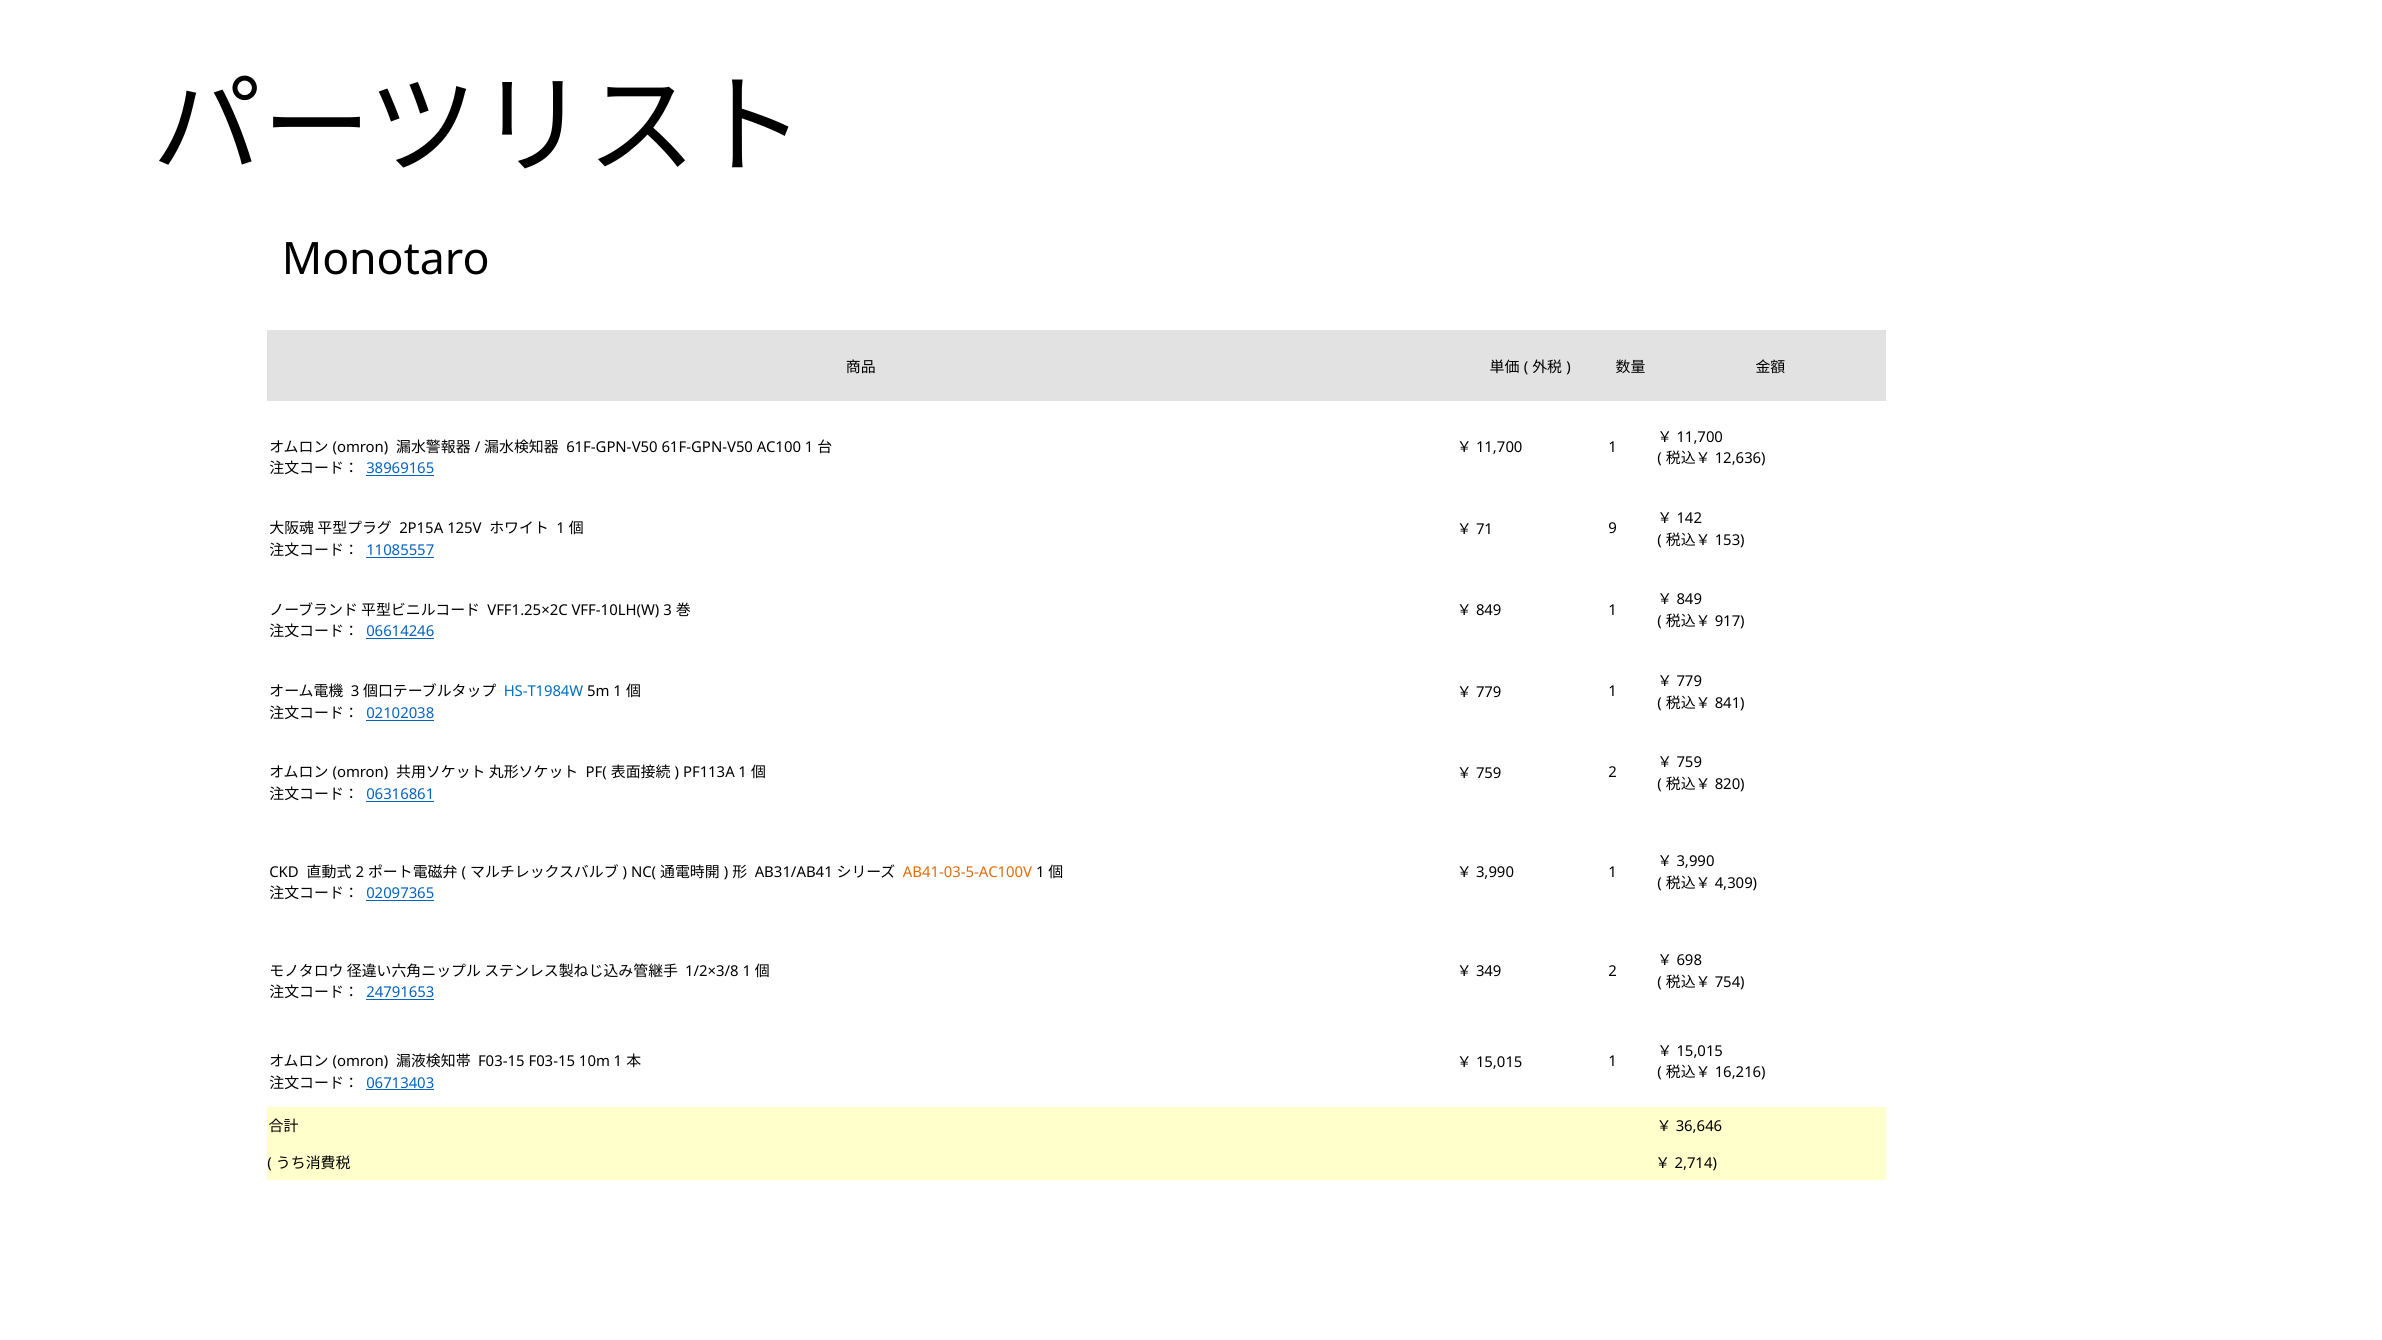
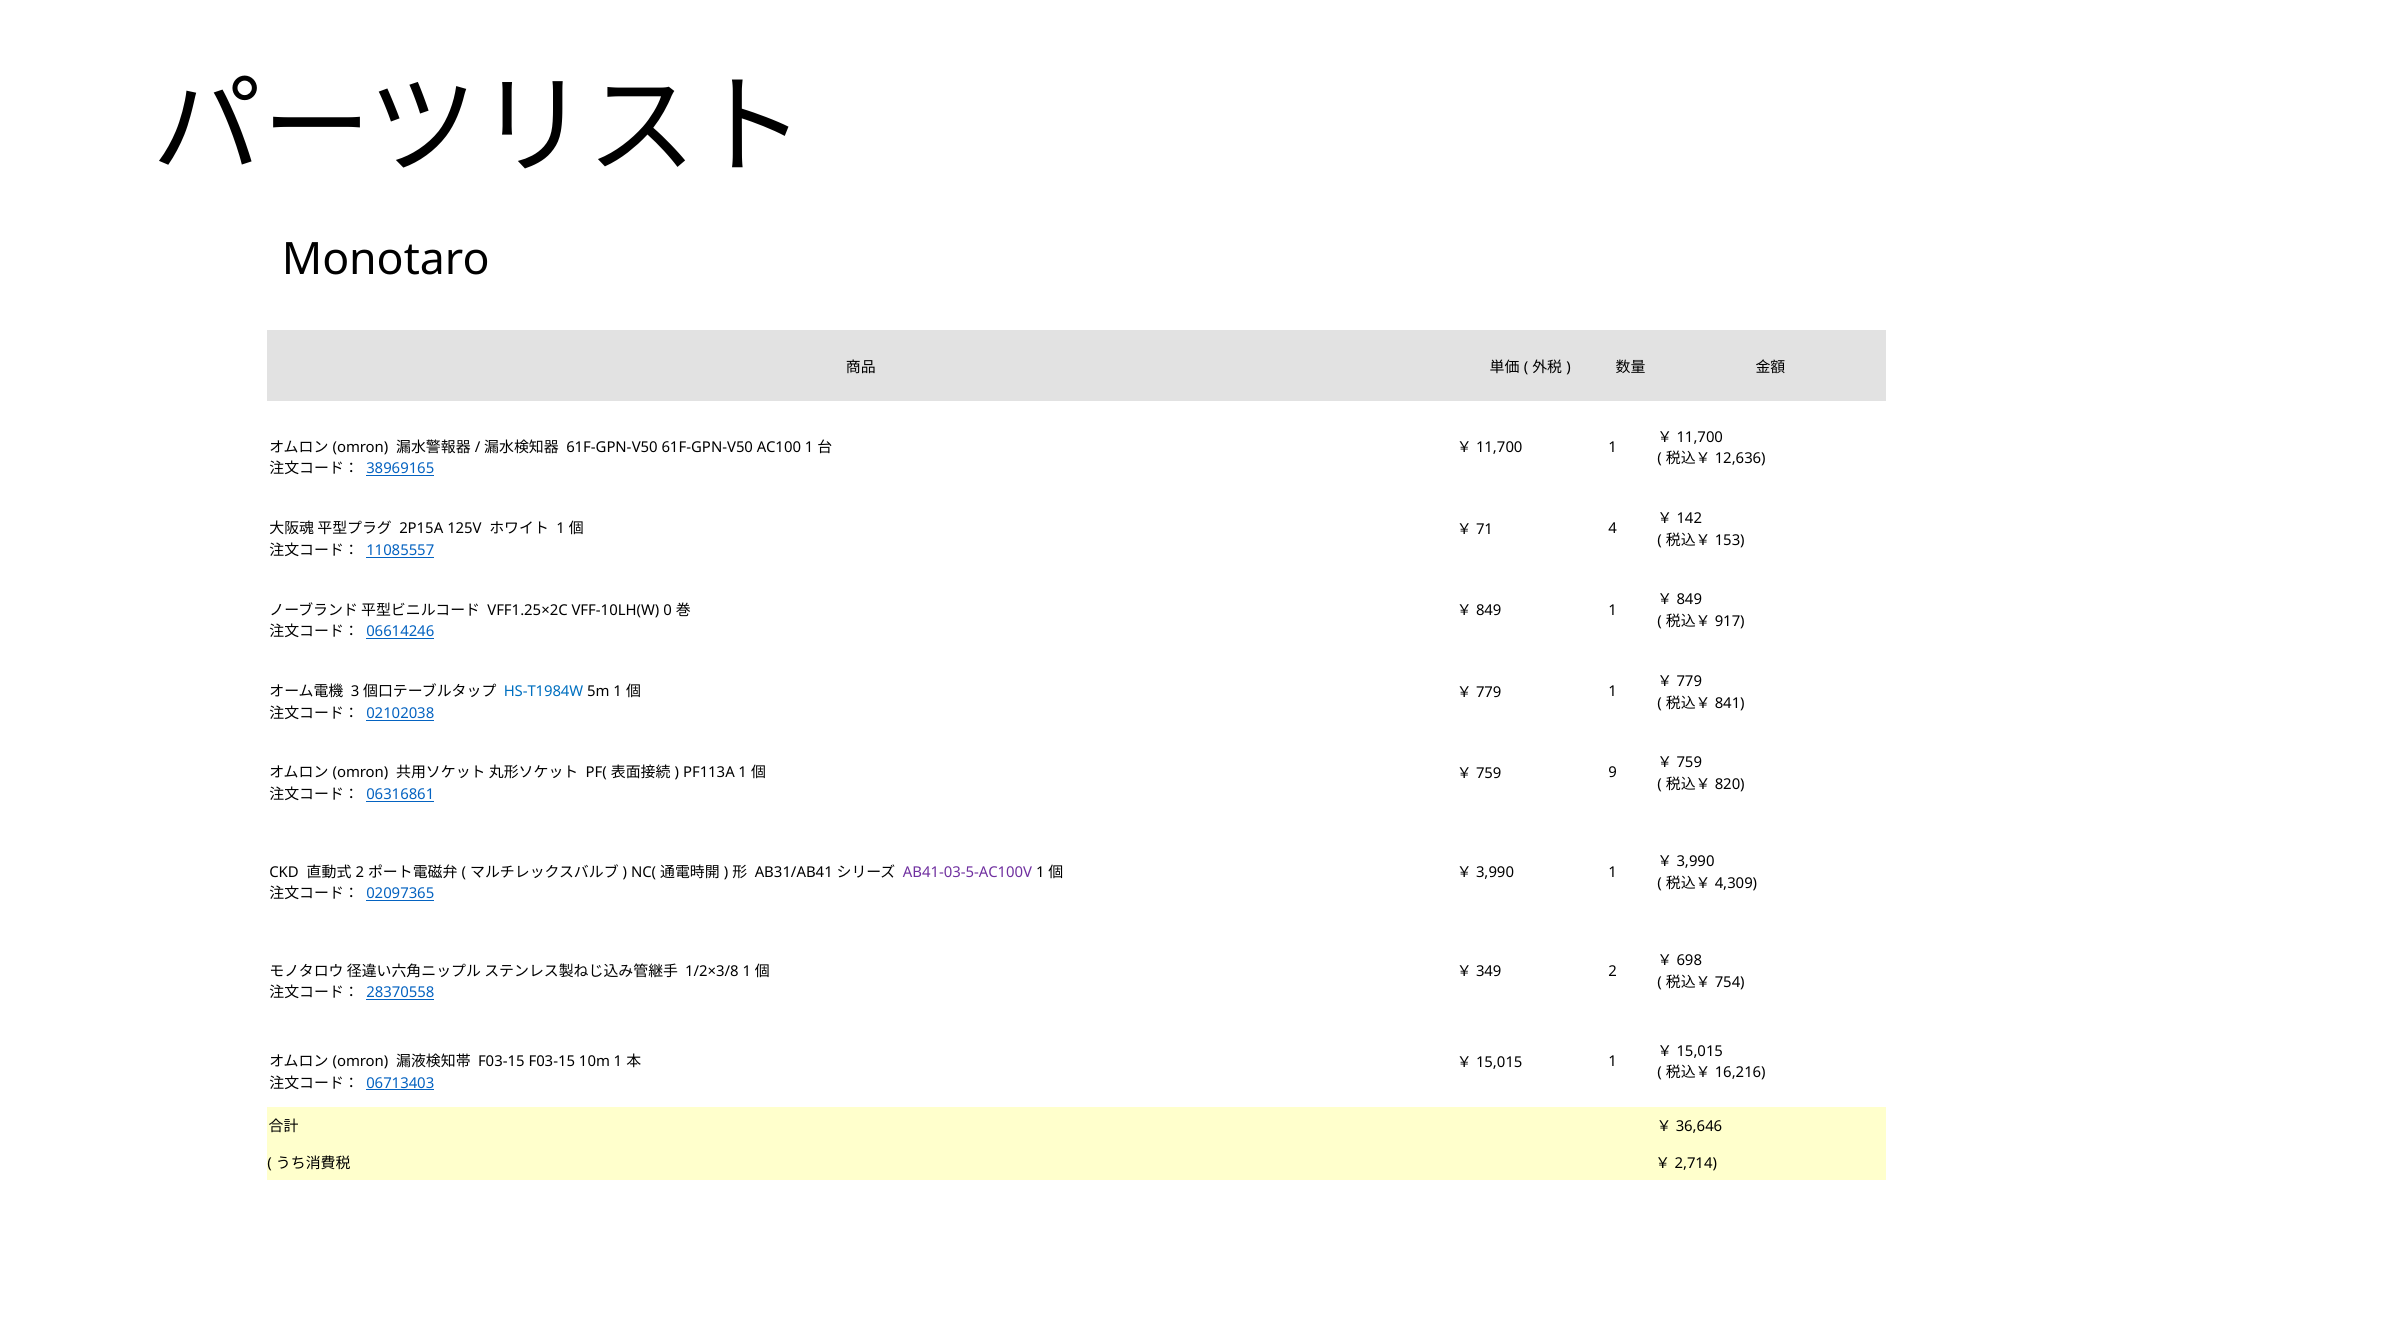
9: 9 -> 4 (1613, 529)
VFF-10LH(W 3: 3 -> 0 (668, 610)
2: 2 -> 9 (1613, 773)
AB41-03-5-AC100V colour: orange -> purple (968, 872)
24791653: 24791653 -> 28370558 (400, 993)
